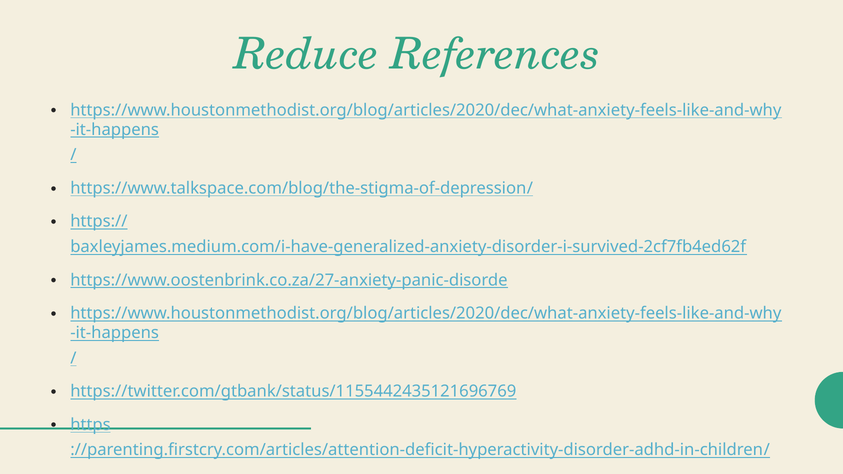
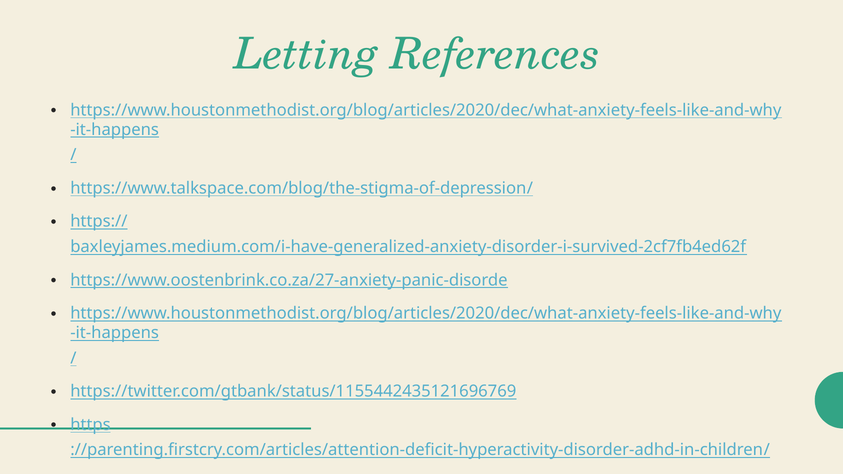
Reduce: Reduce -> Letting (306, 54)
